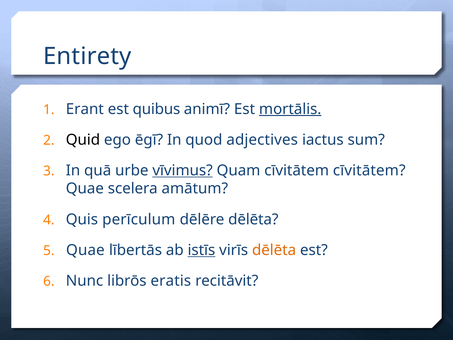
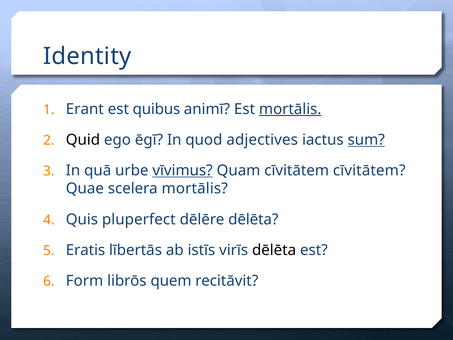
Entirety: Entirety -> Identity (87, 56)
sum underline: none -> present (366, 140)
scelera amātum: amātum -> mortālis (195, 189)
perīculum: perīculum -> pluperfect (139, 219)
Quae: Quae -> Eratis (85, 250)
istīs underline: present -> none (201, 250)
dēlēta colour: orange -> black (274, 250)
Nunc: Nunc -> Form (85, 281)
eratis: eratis -> quem (171, 281)
